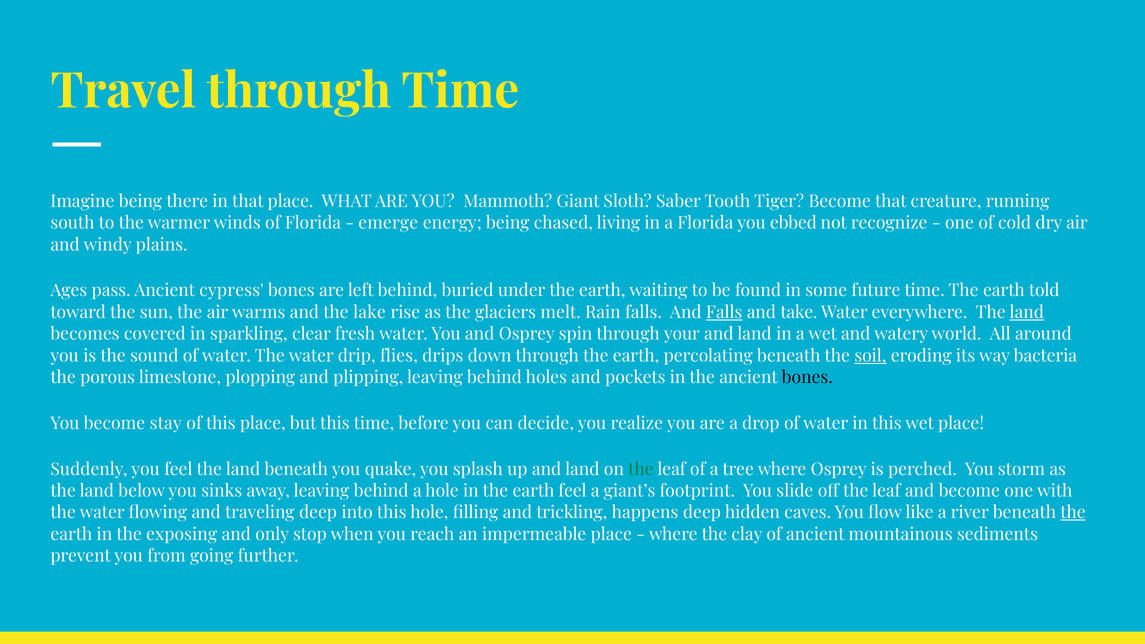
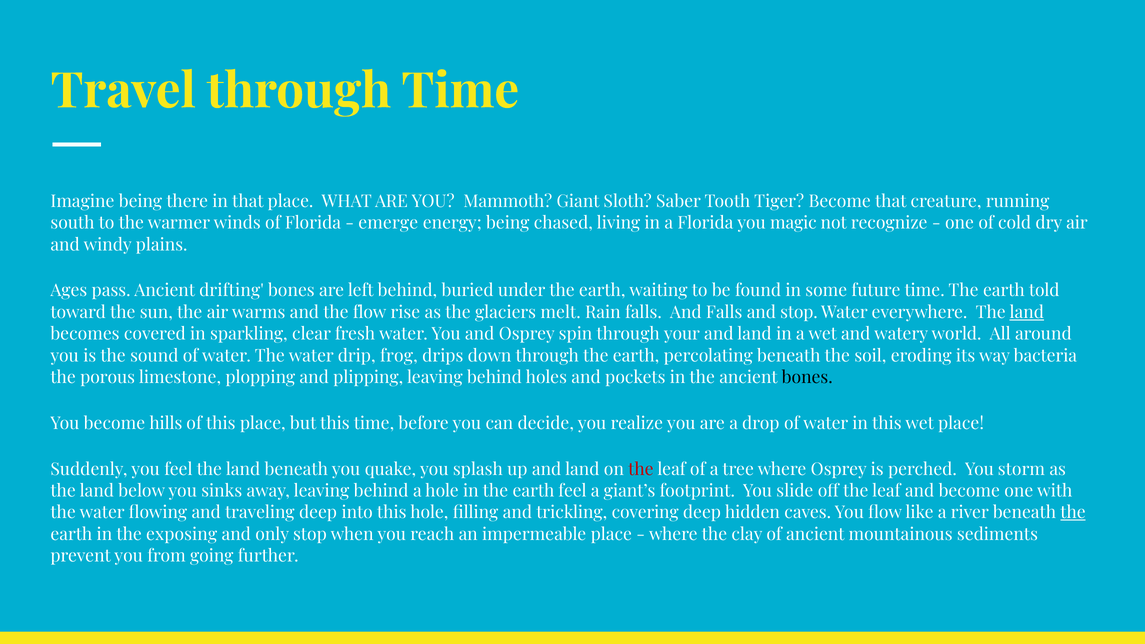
ebbed: ebbed -> magic (793, 223)
cypress: cypress -> drifting (231, 291)
the lake: lake -> flow (370, 312)
Falls underline: present -> none (724, 312)
and take: take -> stop (799, 312)
flies: flies -> frog (399, 356)
soil underline: present -> none (870, 356)
stay: stay -> hills (166, 423)
the colour: green -> red (641, 469)
happens: happens -> covering (645, 513)
